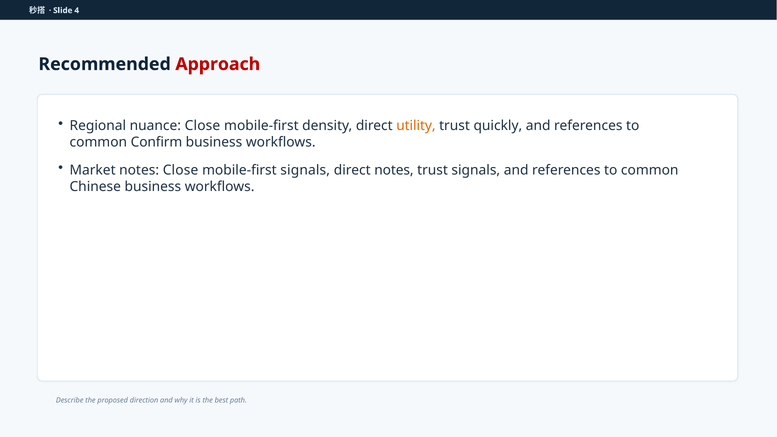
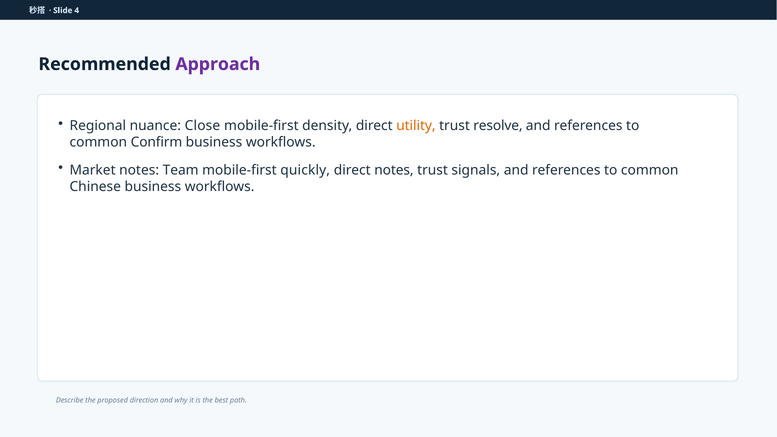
Approach colour: red -> purple (218, 64)
quickly: quickly -> resolve (498, 126)
notes Close: Close -> Team (181, 170)
mobile-first signals: signals -> quickly (305, 170)
